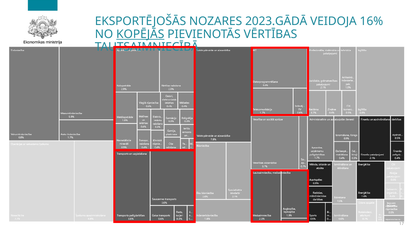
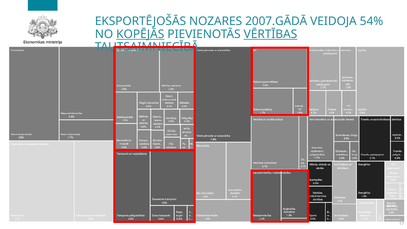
2023.GĀDĀ: 2023.GĀDĀ -> 2007.GĀDĀ (276, 21)
16%: 16% -> 54% (371, 21)
VĒRTĪBAS underline: none -> present (270, 34)
